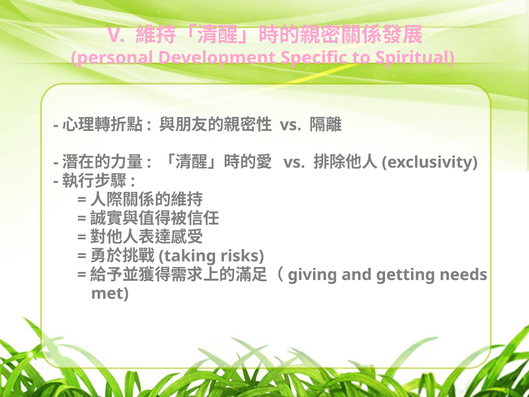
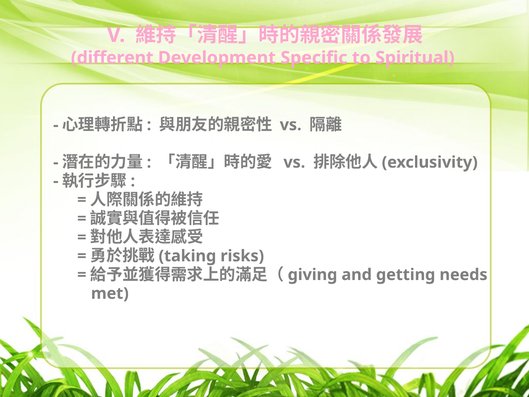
personal: personal -> different (112, 58)
